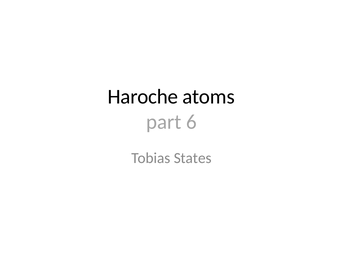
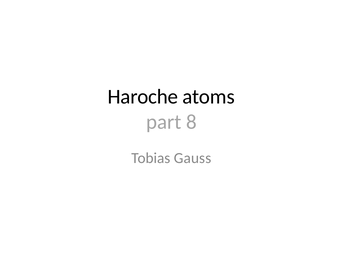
6: 6 -> 8 (191, 122)
States: States -> Gauss (193, 158)
